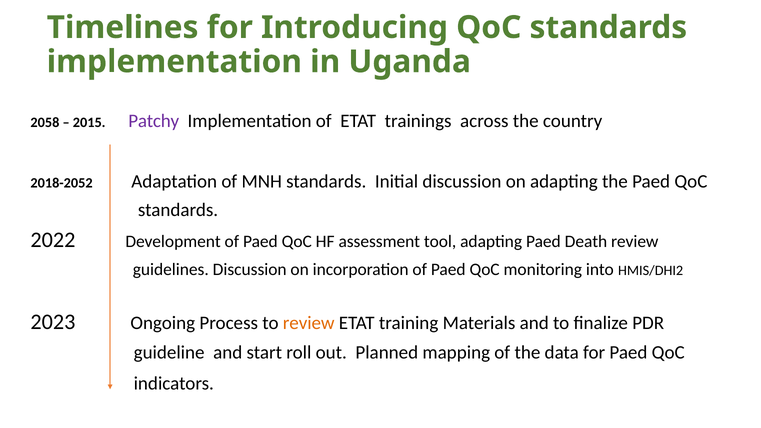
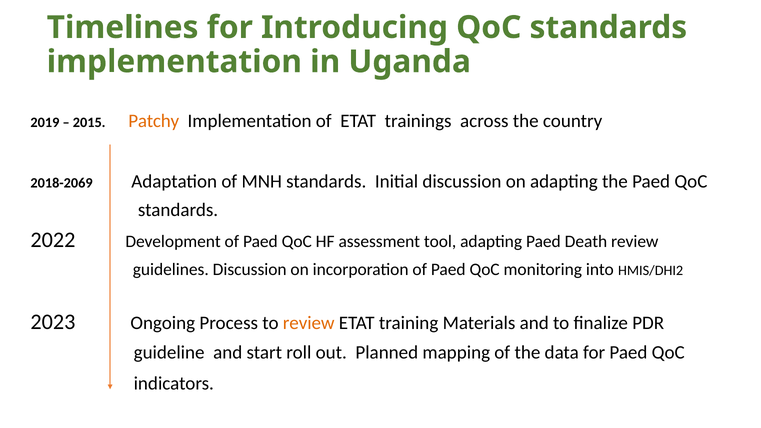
2058: 2058 -> 2019 (45, 123)
Patchy colour: purple -> orange (154, 121)
2018-2052: 2018-2052 -> 2018-2069 (62, 183)
